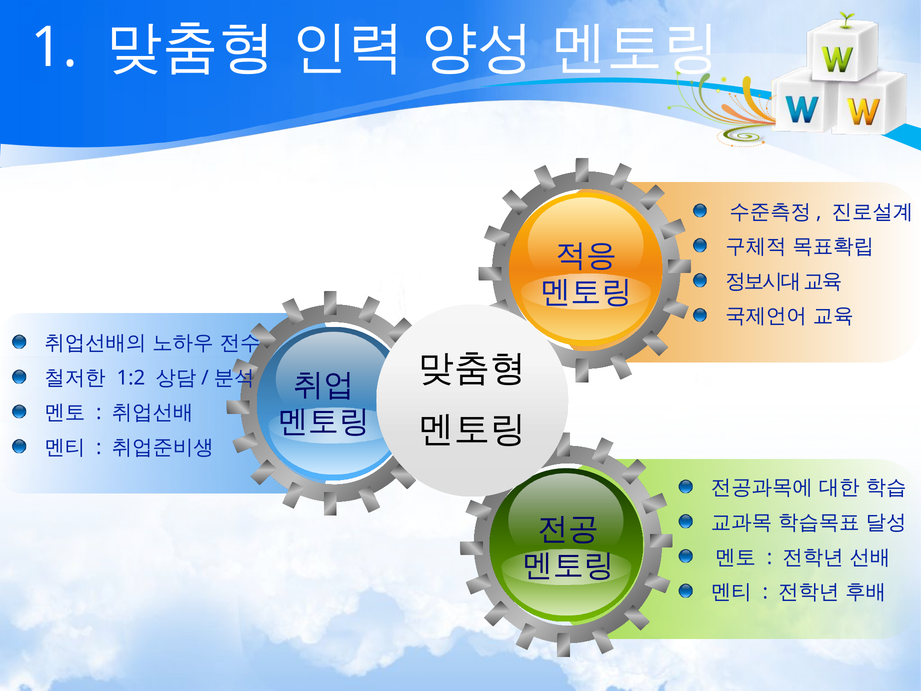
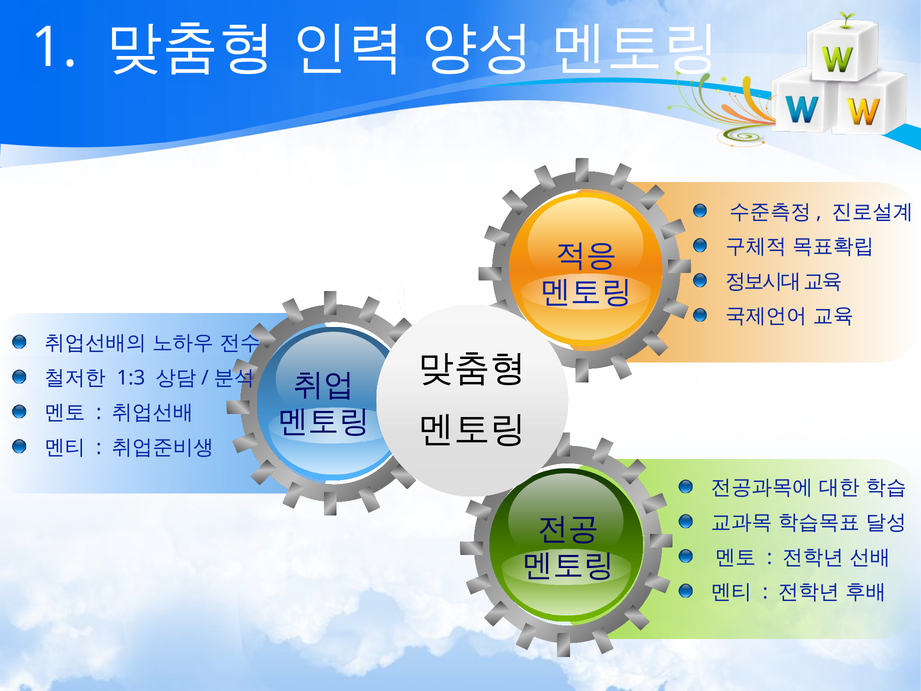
1:2: 1:2 -> 1:3 (131, 378)
